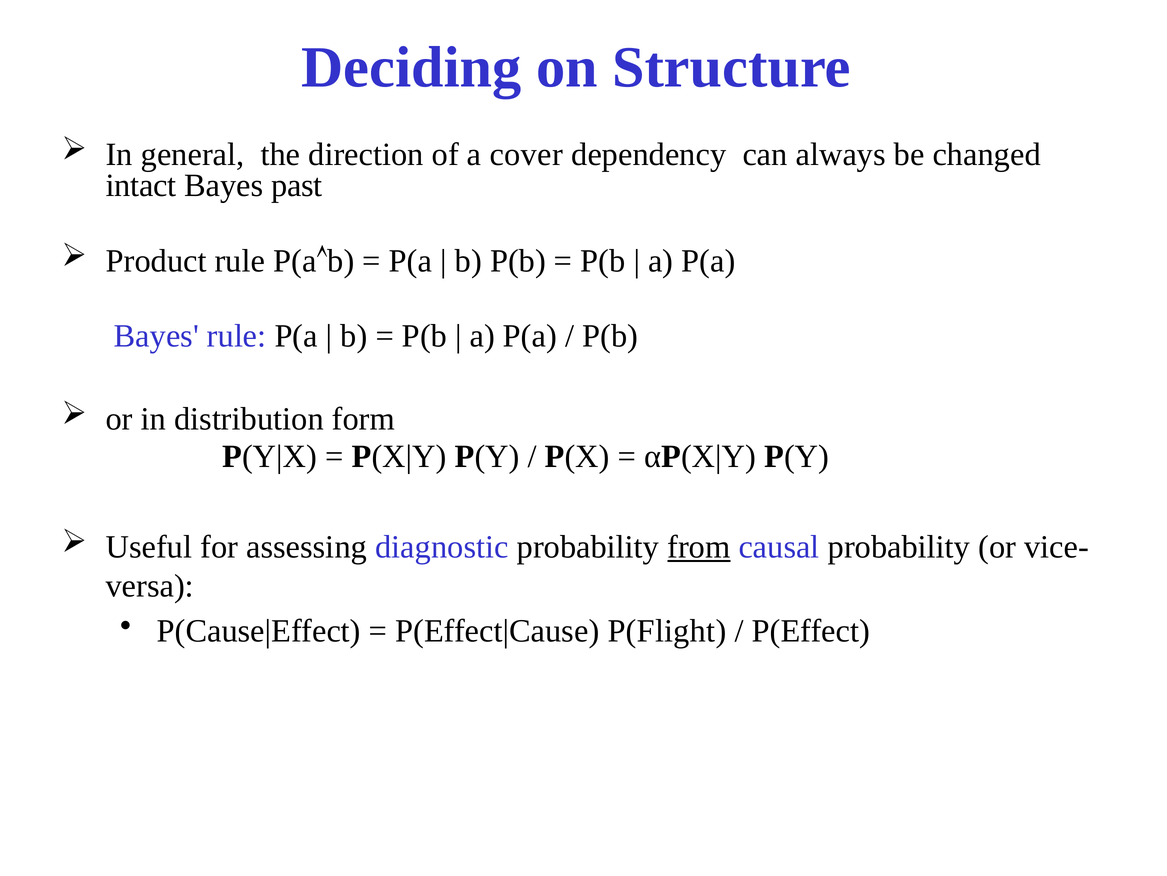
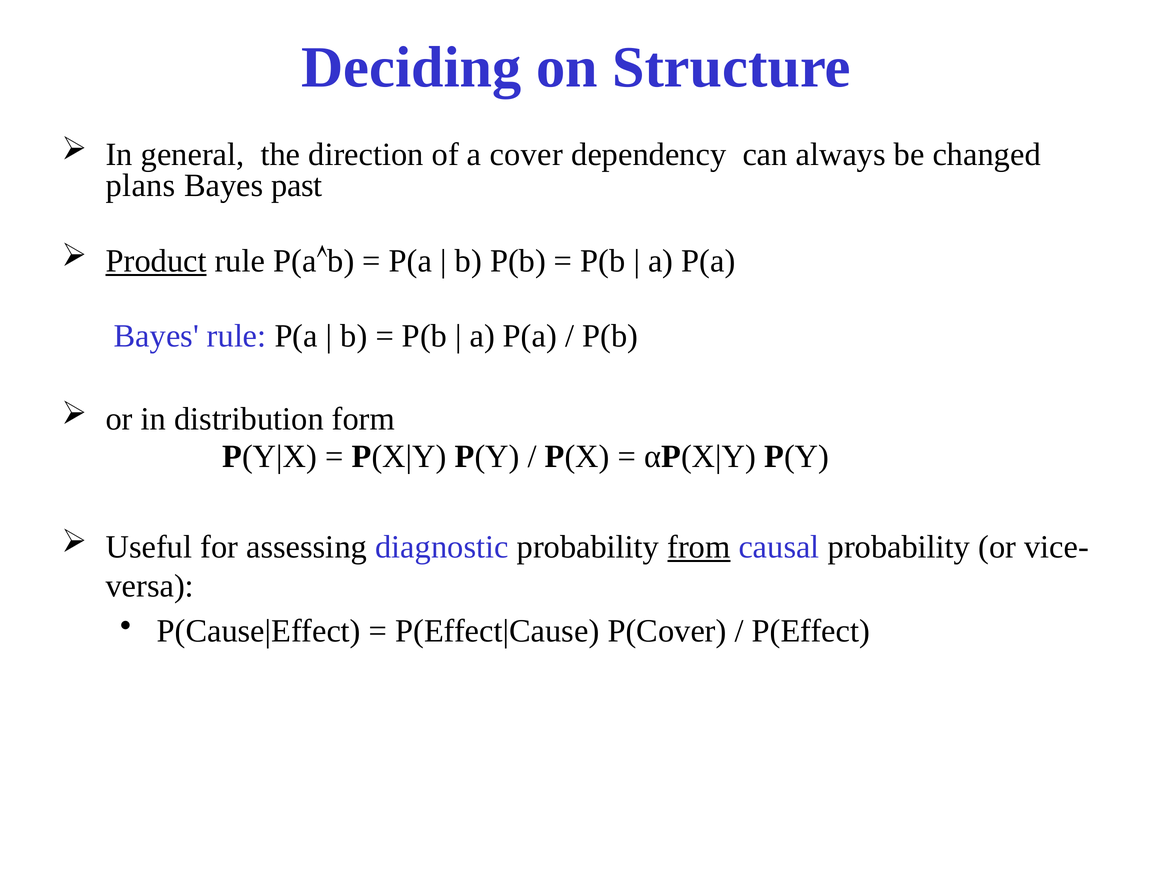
intact: intact -> plans (141, 185)
Product underline: none -> present (156, 261)
P(Flight: P(Flight -> P(Cover (667, 631)
